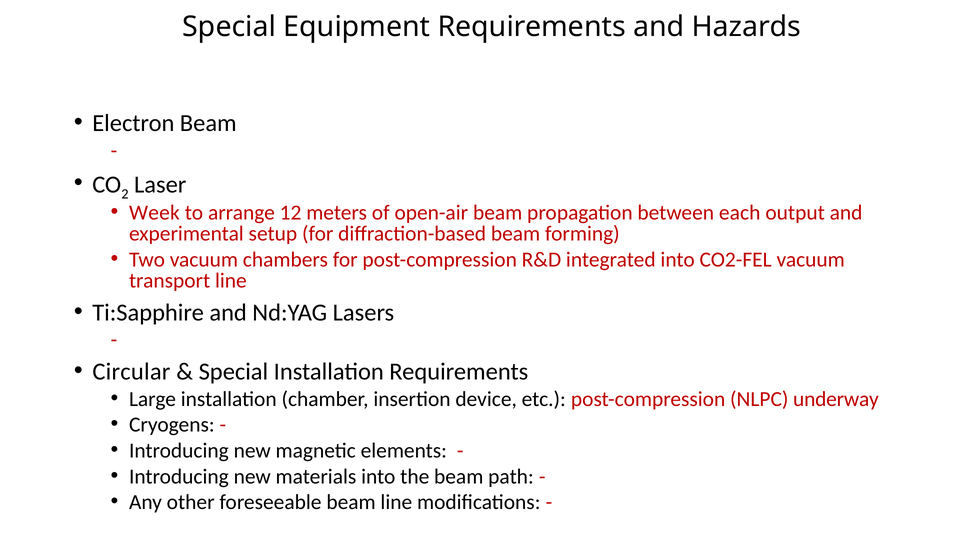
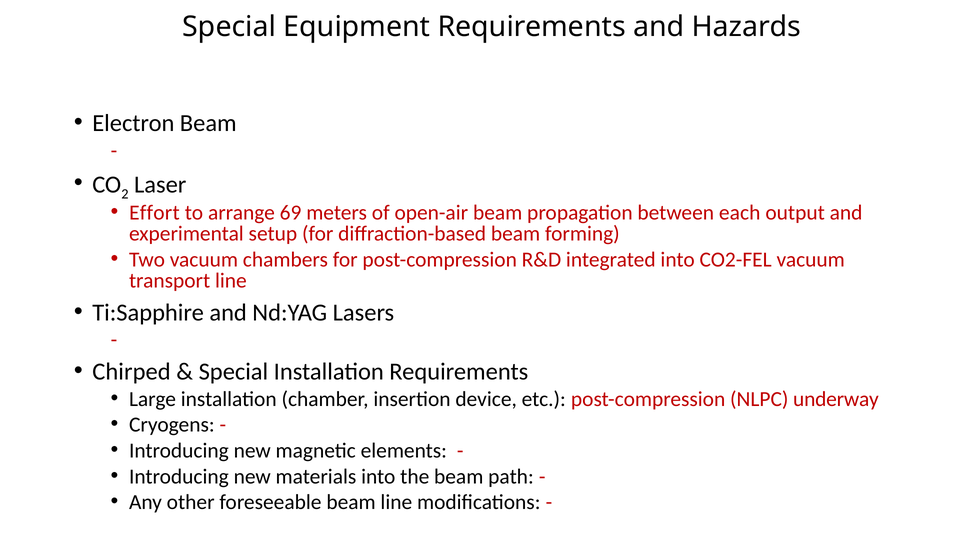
Week: Week -> Effort (154, 213)
12: 12 -> 69 (291, 213)
Circular: Circular -> Chirped (131, 372)
